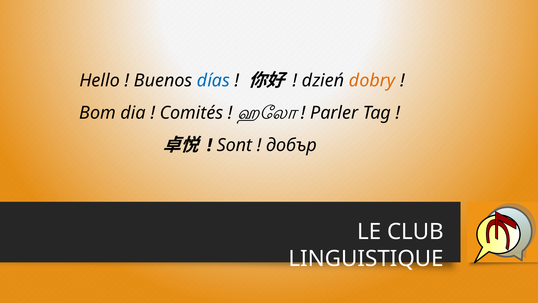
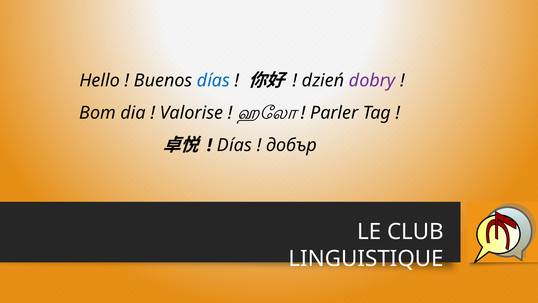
dobry colour: orange -> purple (372, 80)
Comités: Comités -> Valorise (191, 113)
Sont: Sont -> Días (234, 145)
